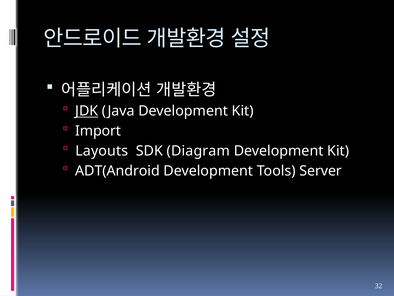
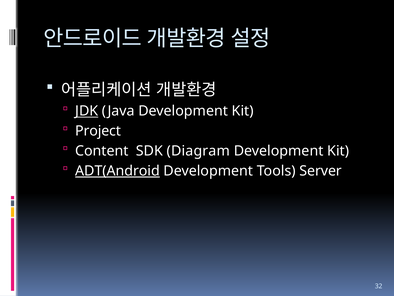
Import: Import -> Project (98, 131)
Layouts: Layouts -> Content (102, 151)
ADT(Android underline: none -> present (117, 171)
